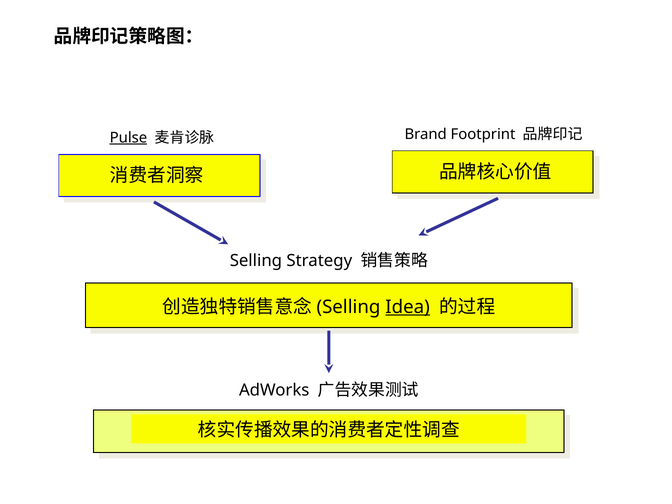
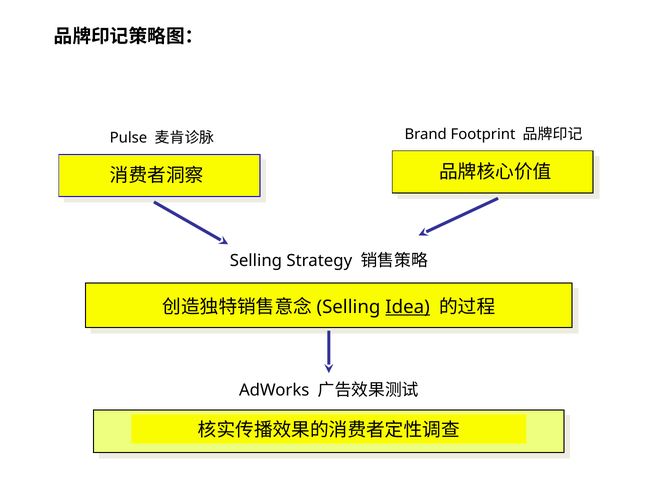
Pulse underline: present -> none (128, 138)
